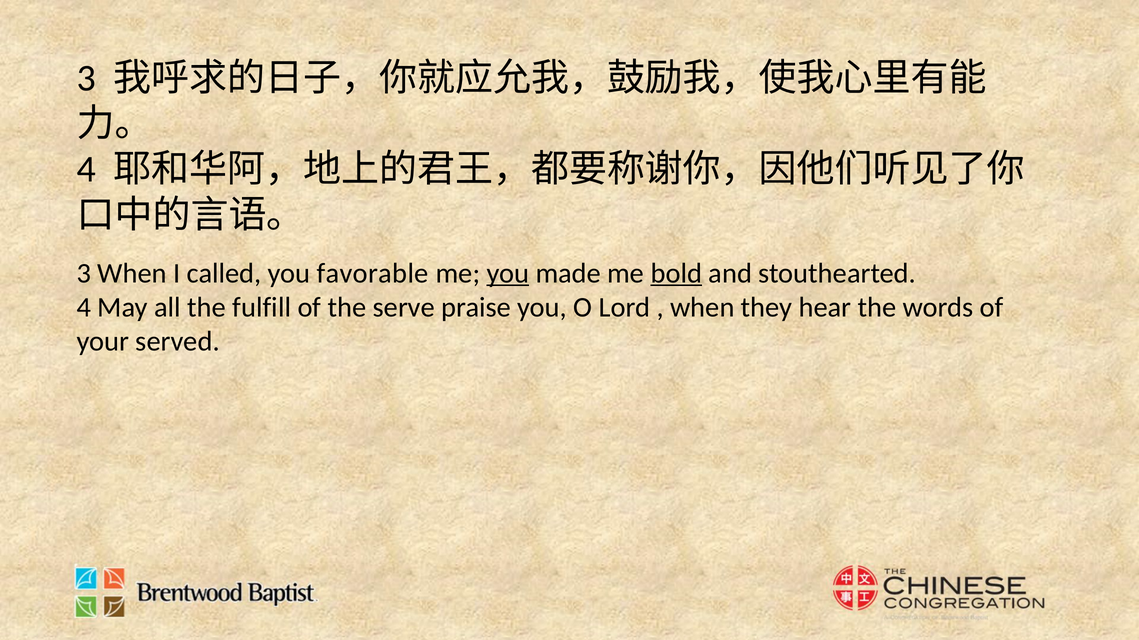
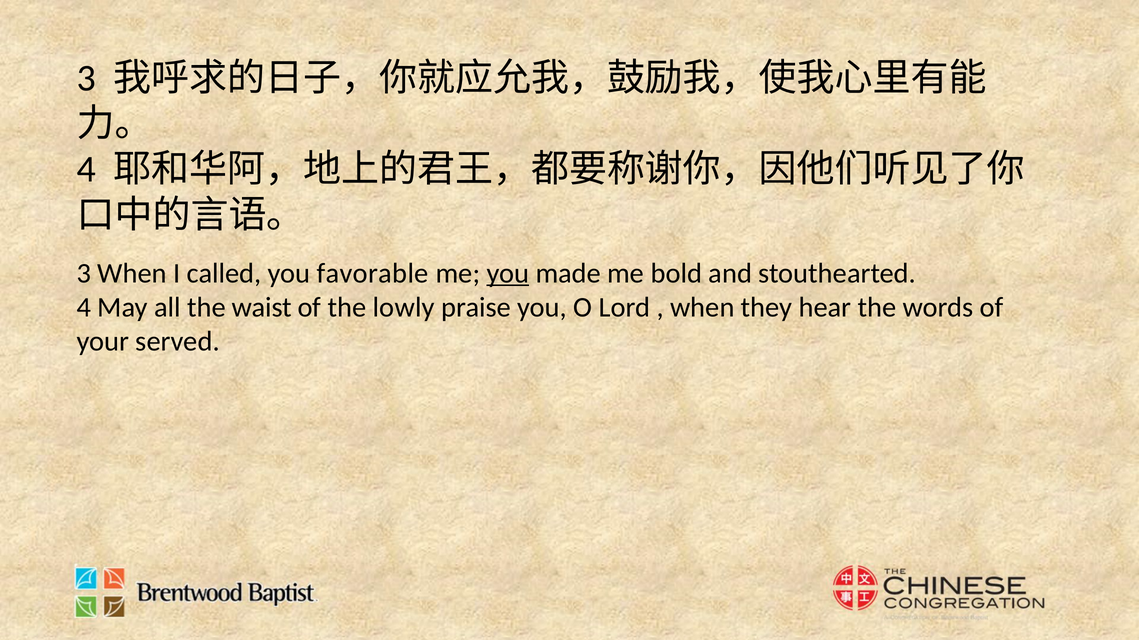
bold underline: present -> none (676, 273)
fulfill: fulfill -> waist (262, 308)
serve: serve -> lowly (404, 308)
